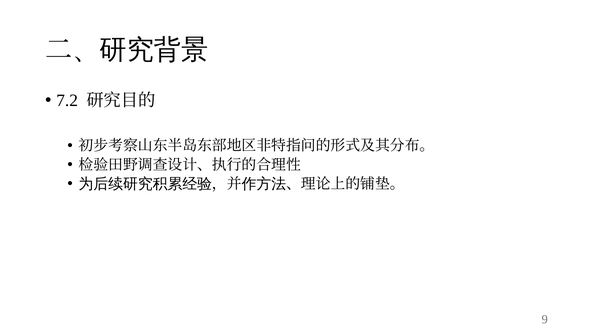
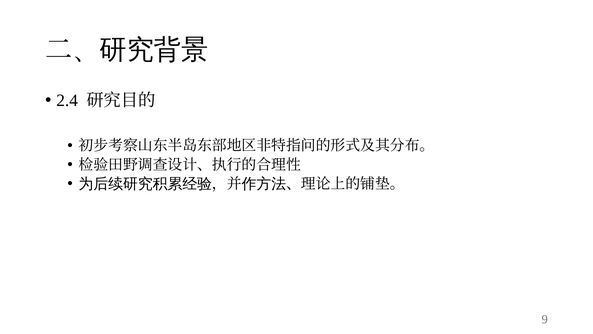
7.2: 7.2 -> 2.4 (67, 100)
